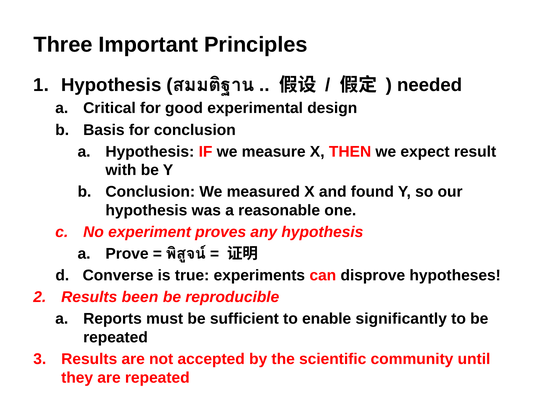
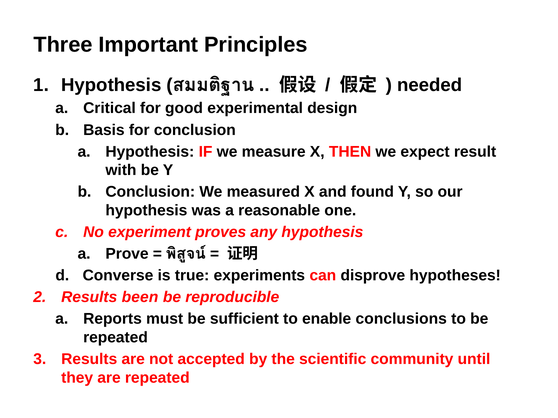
significantly: significantly -> conclusions (401, 319)
